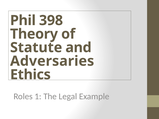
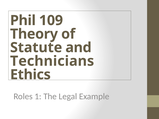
398: 398 -> 109 (51, 20)
Adversaries: Adversaries -> Technicians (52, 61)
